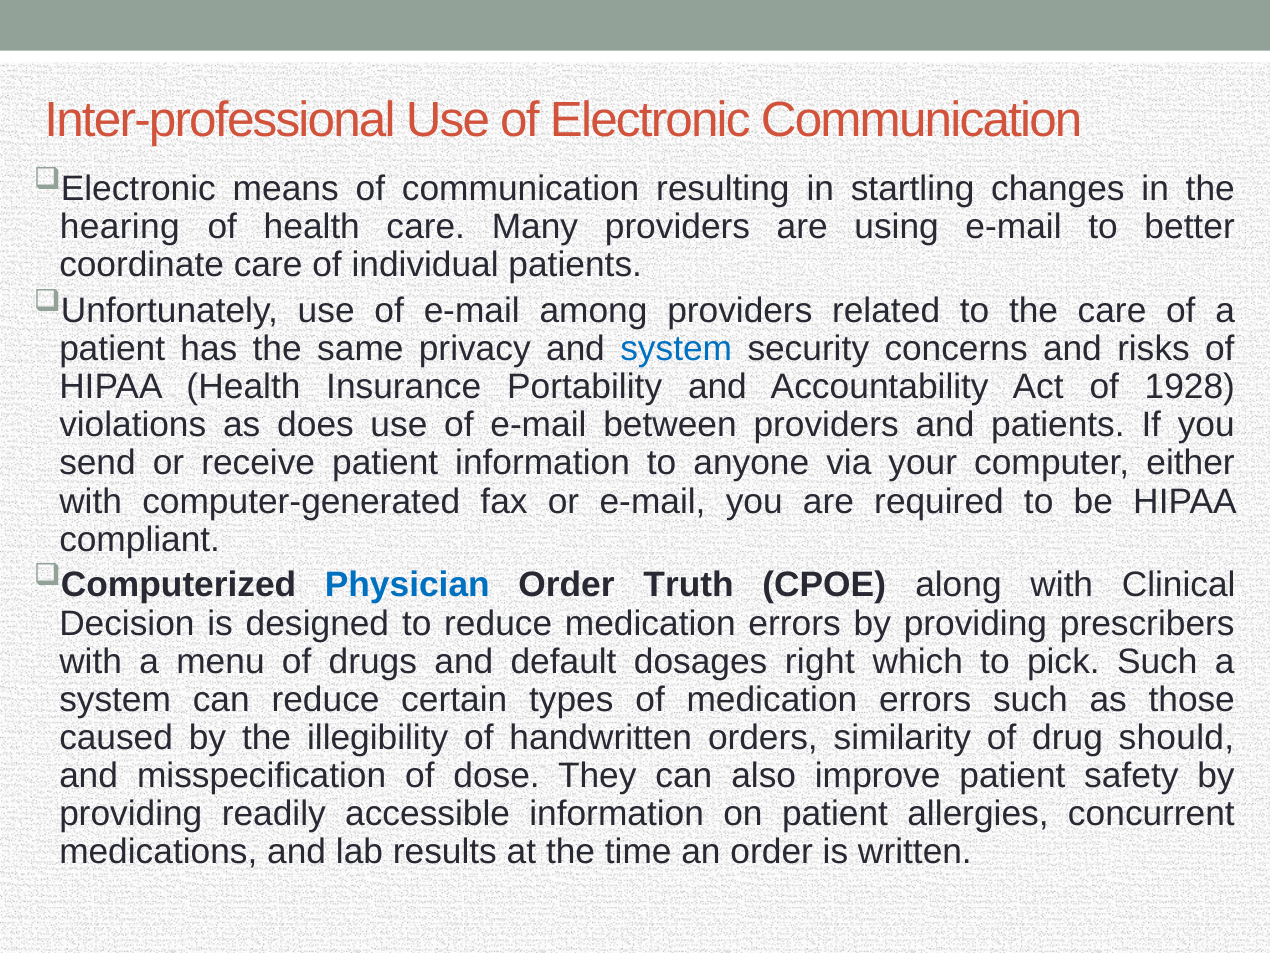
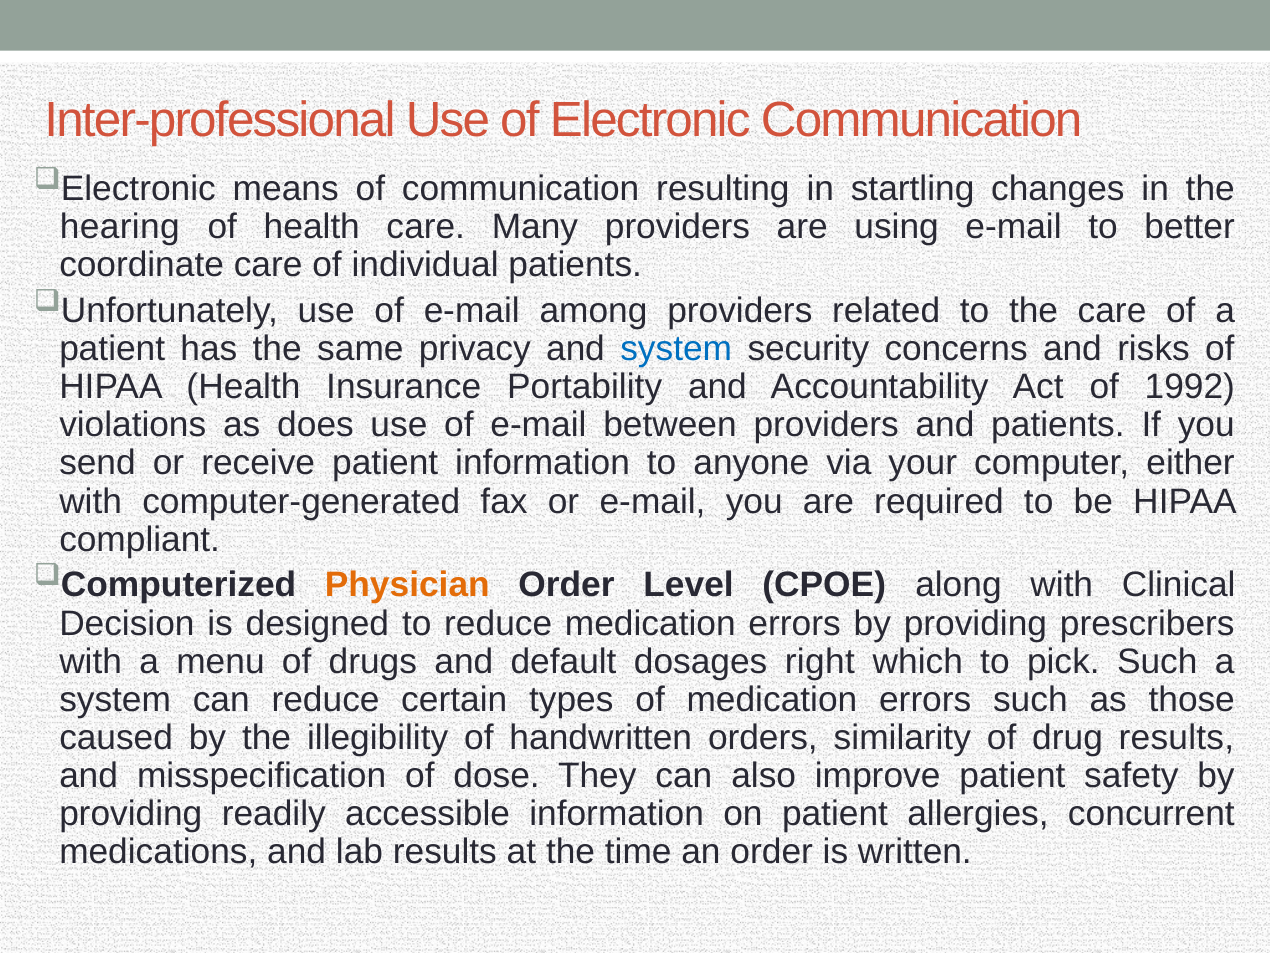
1928: 1928 -> 1992 (1190, 387)
Physician colour: blue -> orange (407, 585)
Truth: Truth -> Level (689, 585)
drug should: should -> results (1176, 737)
